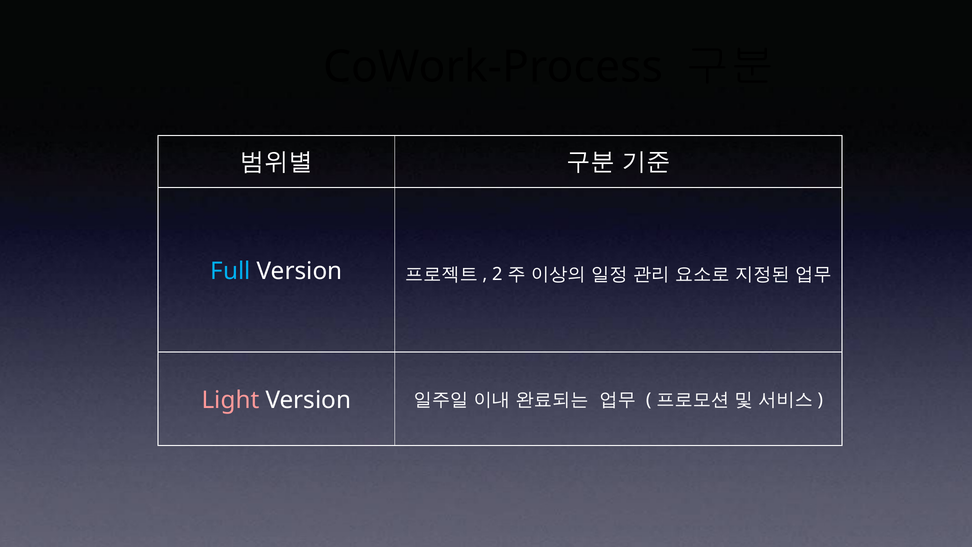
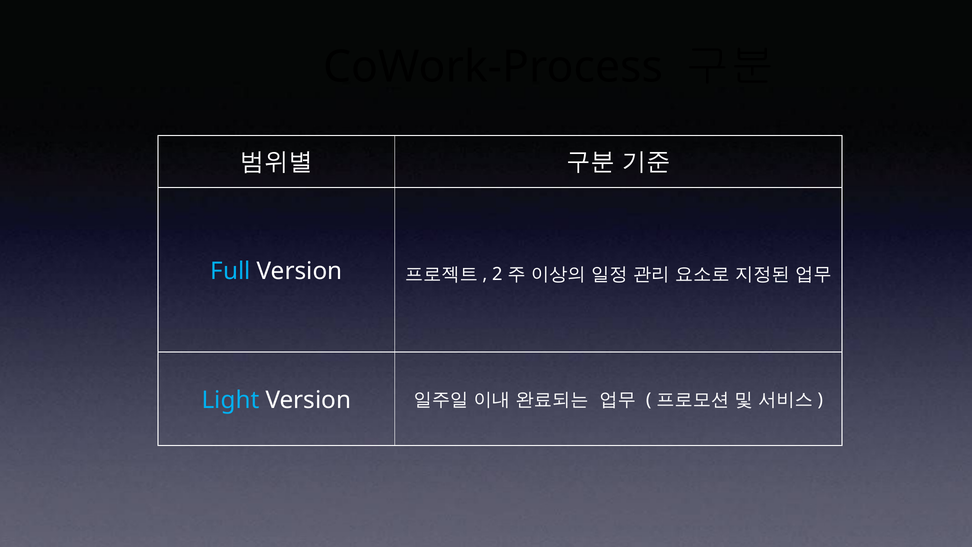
Light colour: pink -> light blue (231, 400)
